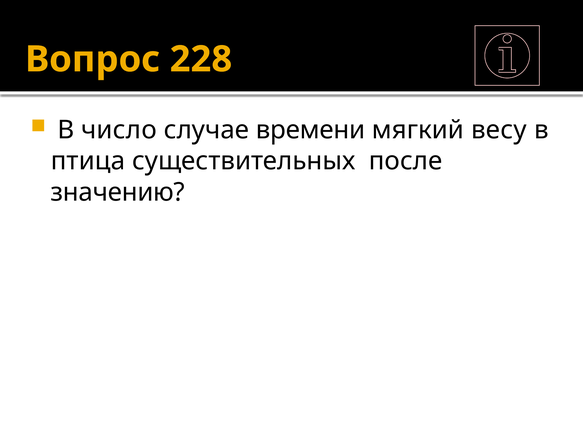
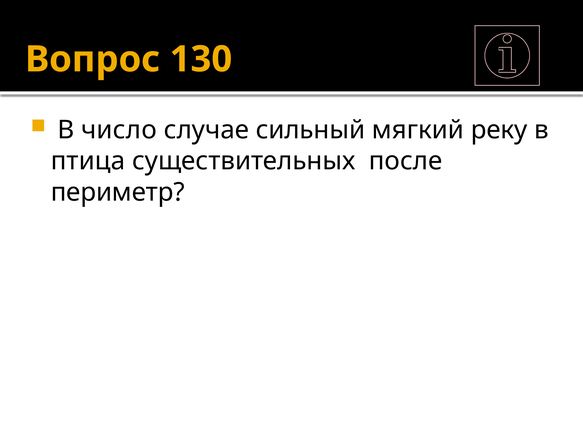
228: 228 -> 130 (201, 59)
времени: времени -> сильный (310, 130)
весу: весу -> реку (499, 130)
значению: значению -> периметр (118, 192)
